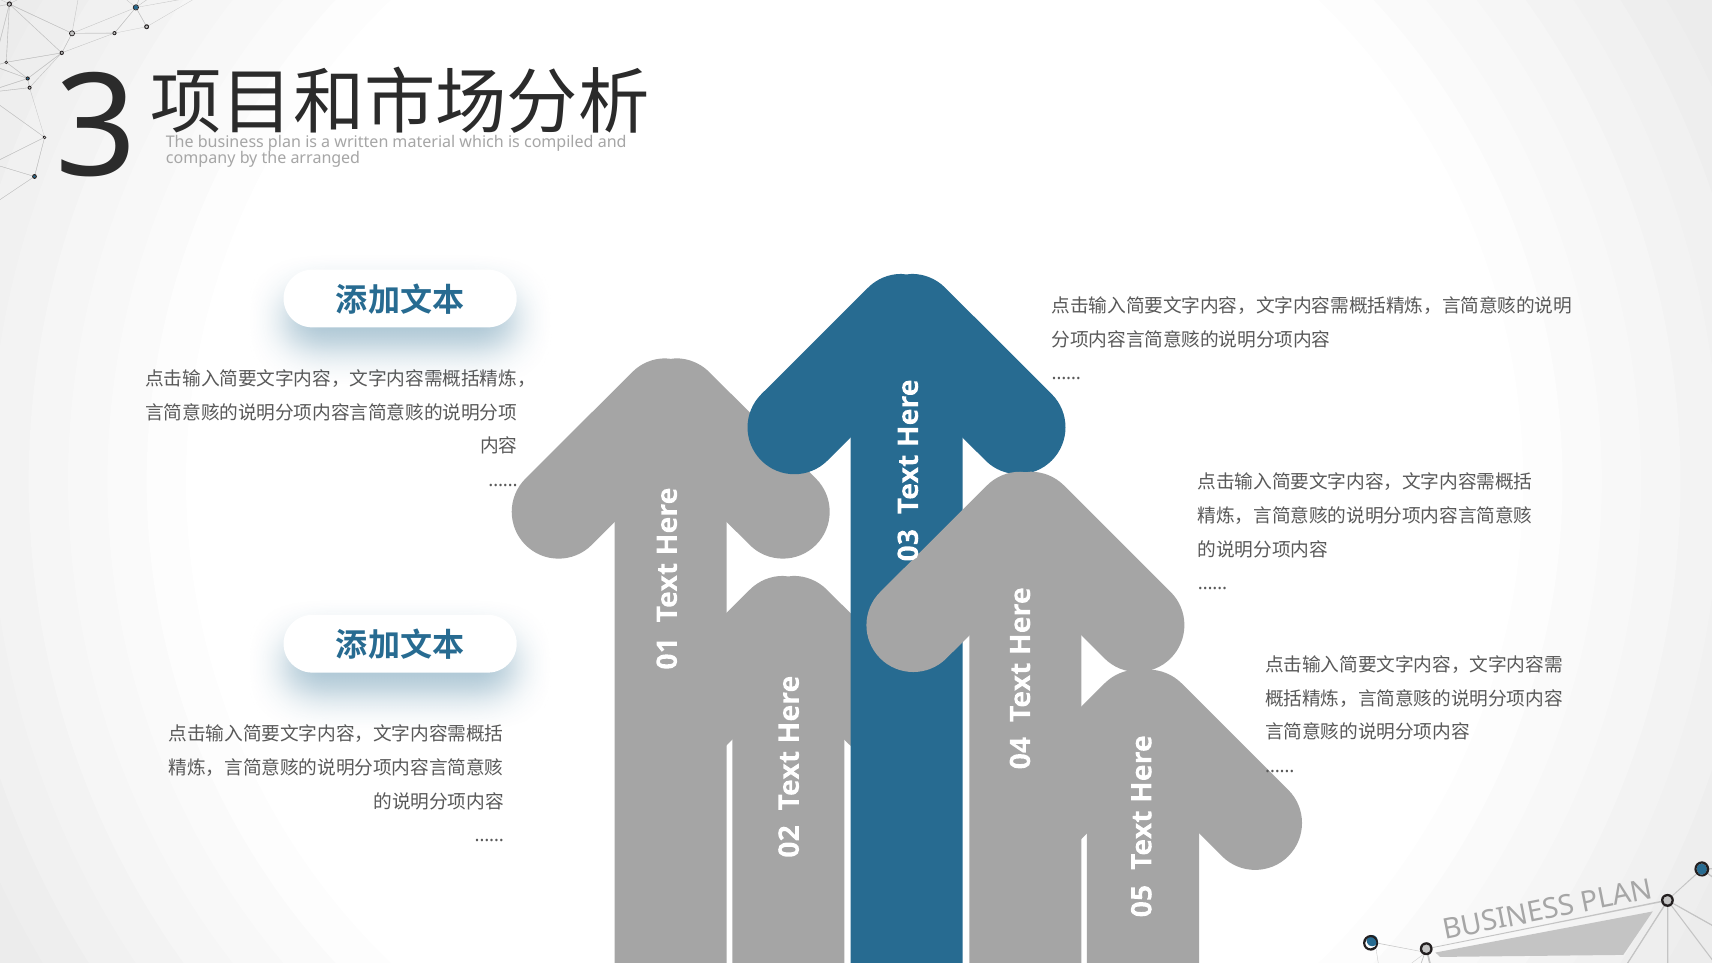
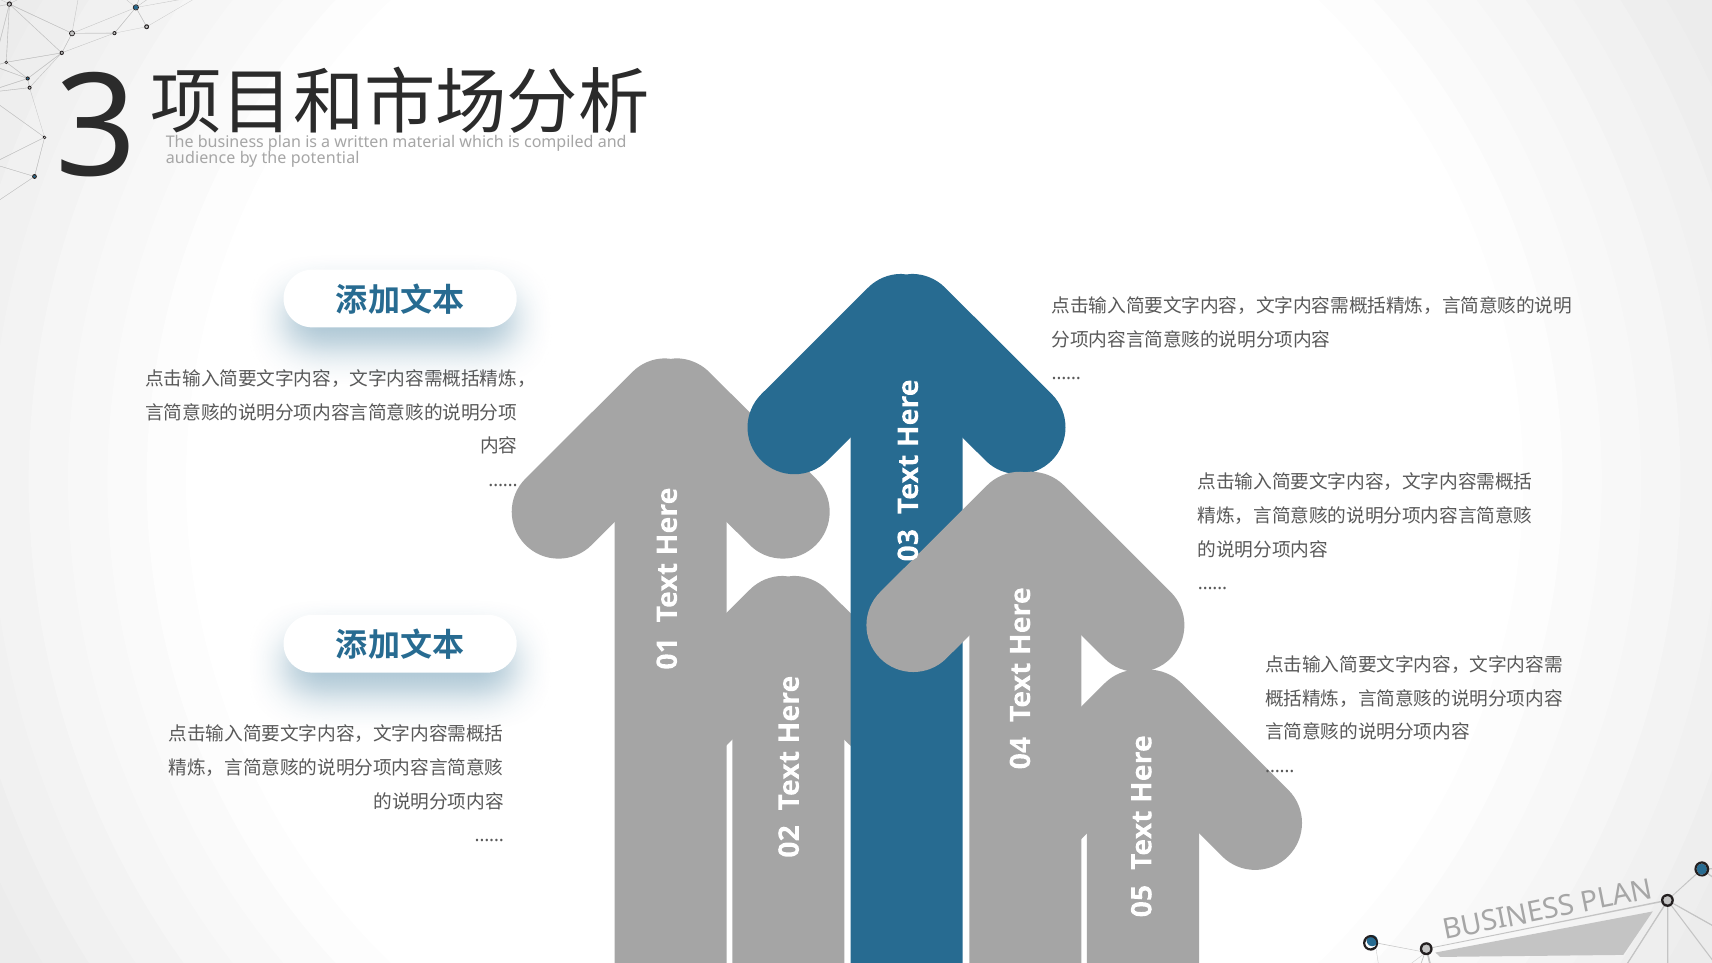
company: company -> audience (201, 158)
arranged: arranged -> potential (325, 158)
